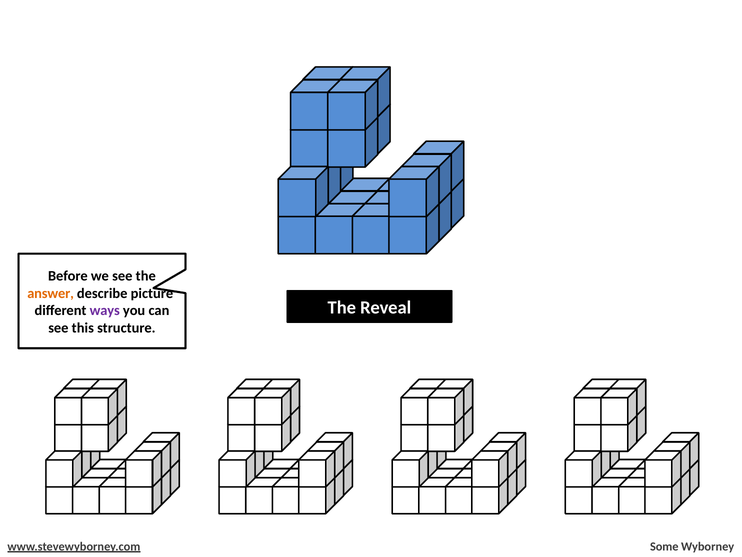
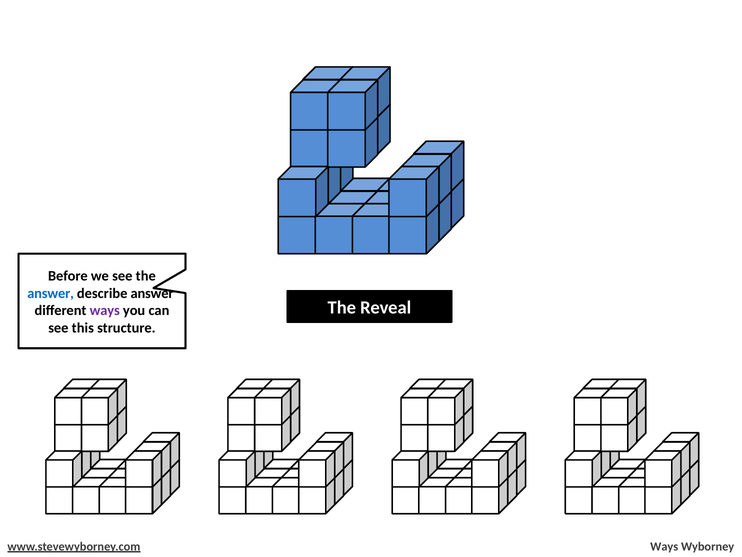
answer colour: orange -> blue (51, 293)
describe picture: picture -> answer (152, 293)
Some: Some -> Ways (664, 546)
